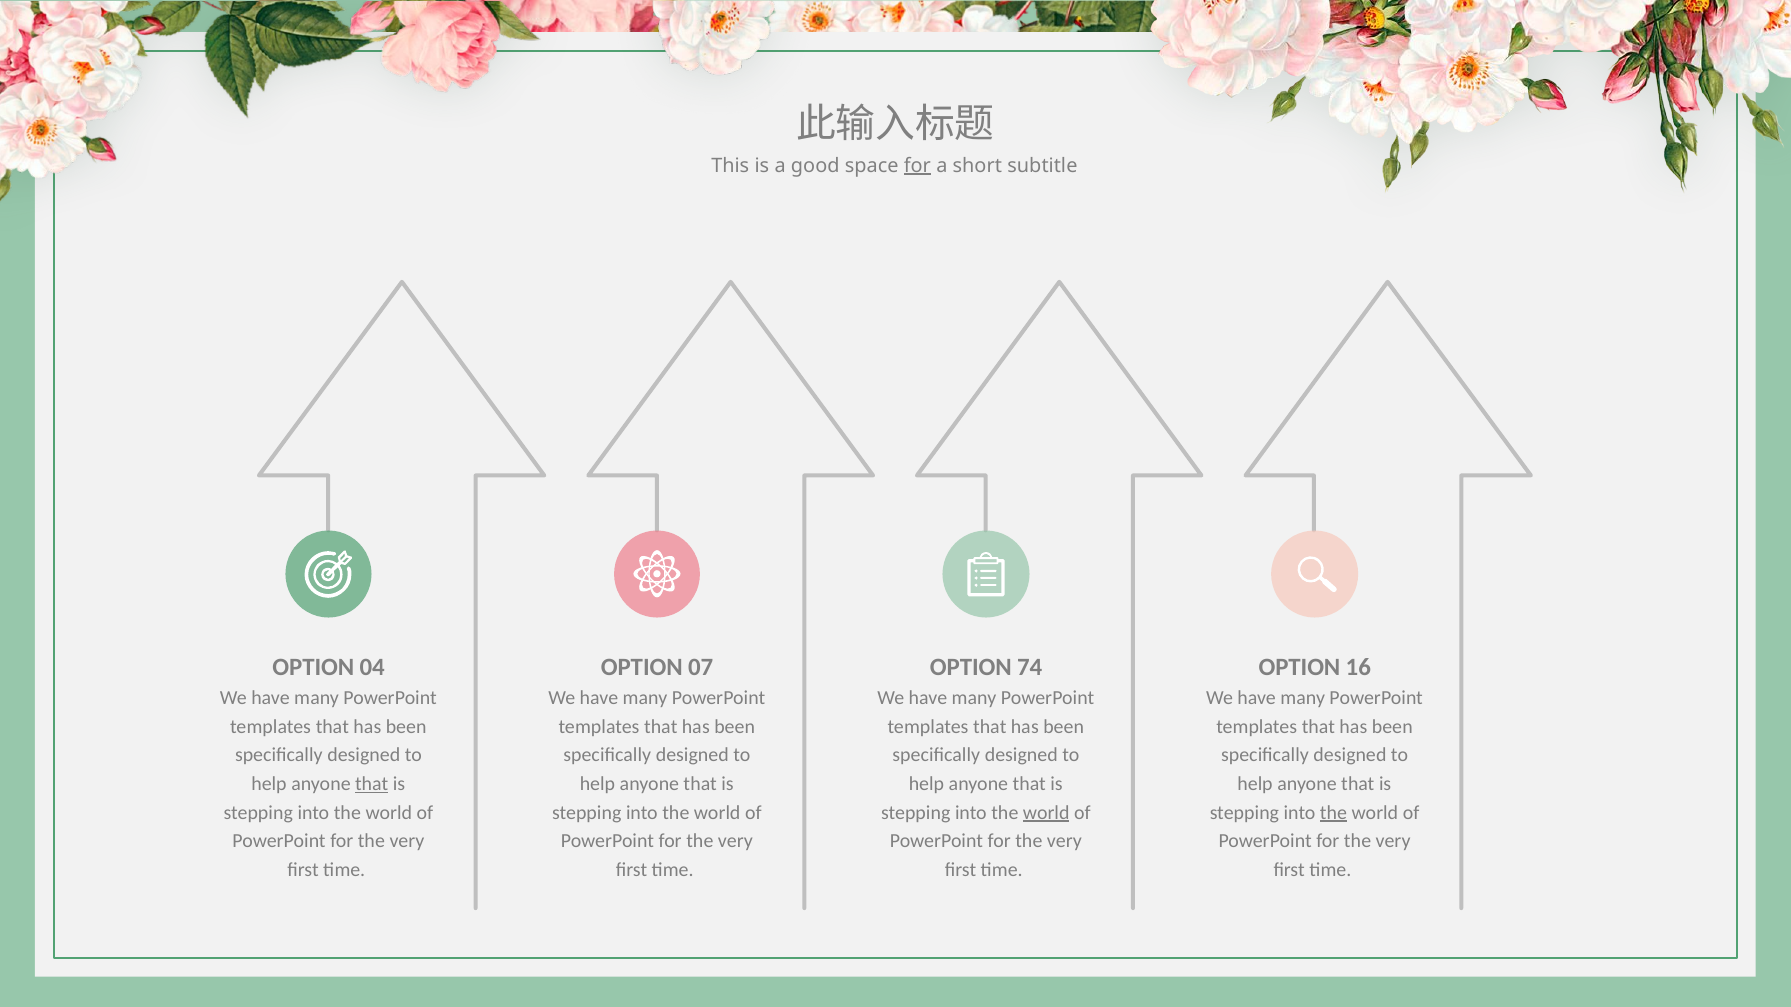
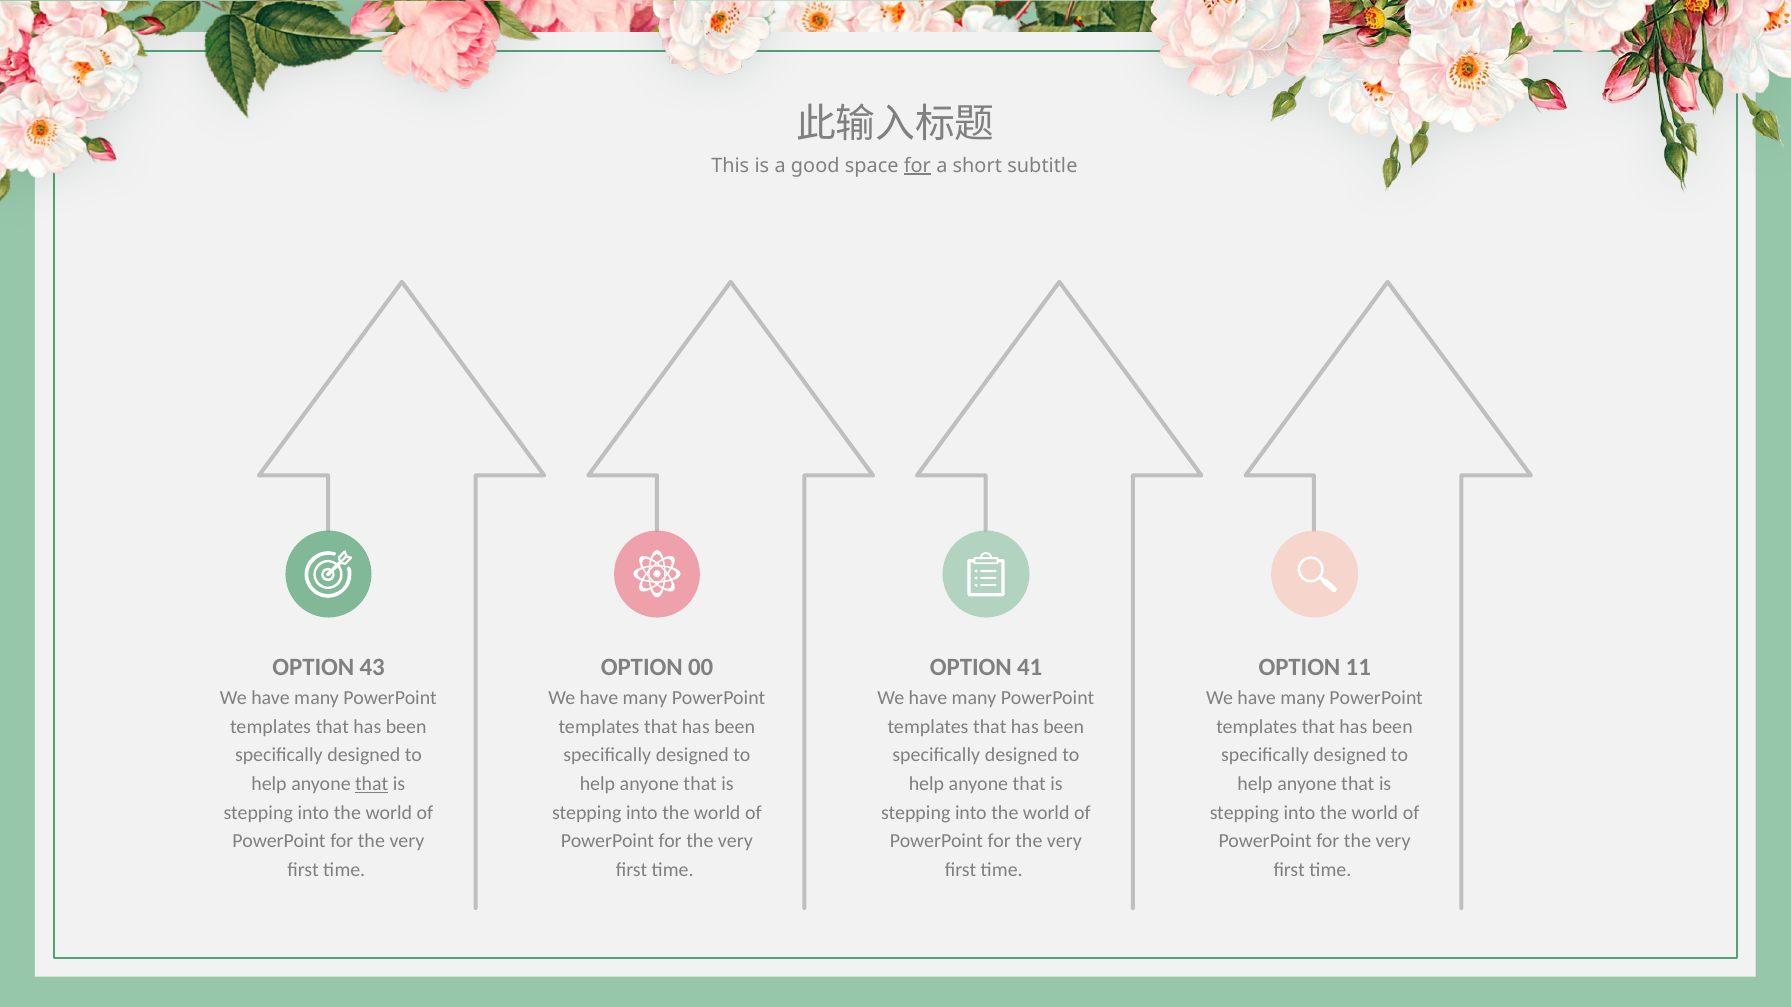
04: 04 -> 43 (372, 667)
07: 07 -> 00 (701, 667)
74: 74 -> 41 (1030, 667)
16: 16 -> 11 (1358, 667)
world underline: present -> none (1046, 813)
the underline: present -> none (1334, 813)
